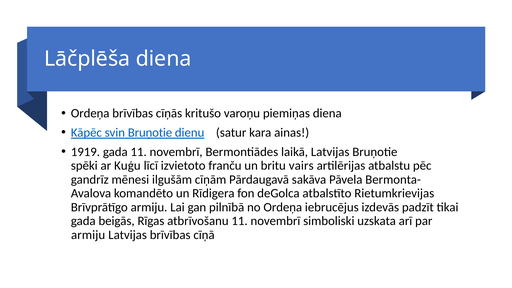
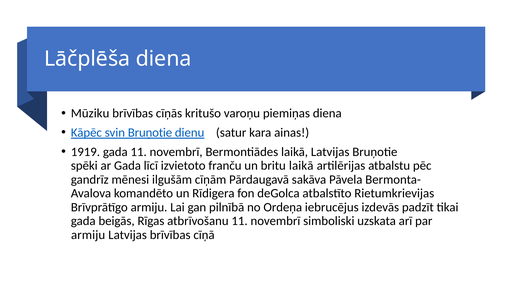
Ordeņa: Ordeņa -> Mūziku (90, 113)
ar Kuģu: Kuģu -> Gada (127, 166)
britu vairs: vairs -> laikā (301, 166)
